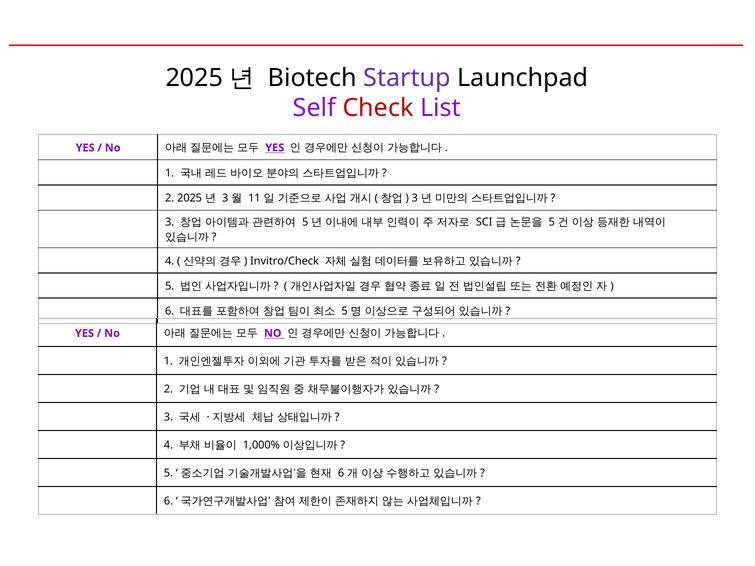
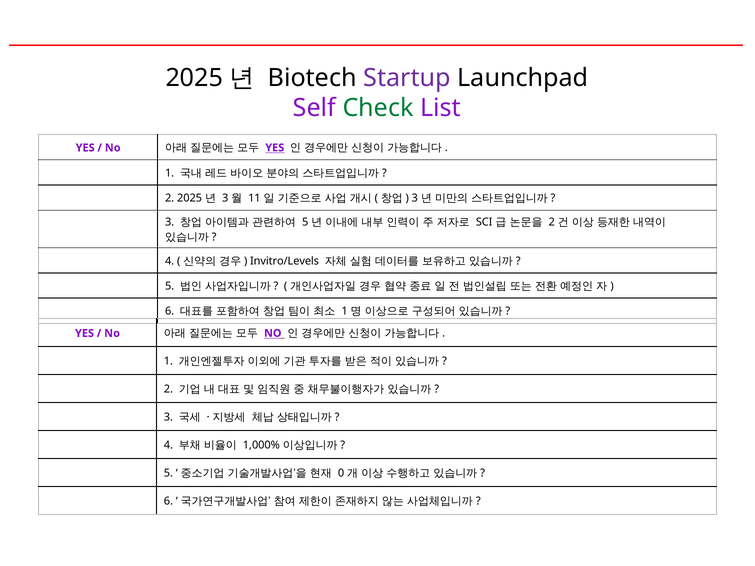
Check colour: red -> green (378, 108)
5: 5 -> 2 (552, 222)
Invitro/Check: Invitro/Check -> Invitro/Levels (285, 261)
5: 5 -> 1 (345, 312)
6: 6 -> 0 (341, 473)
